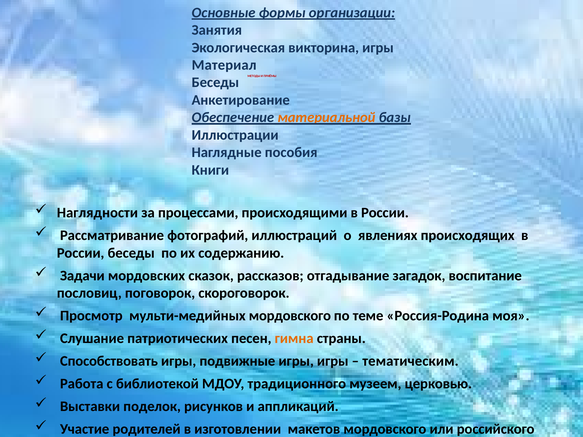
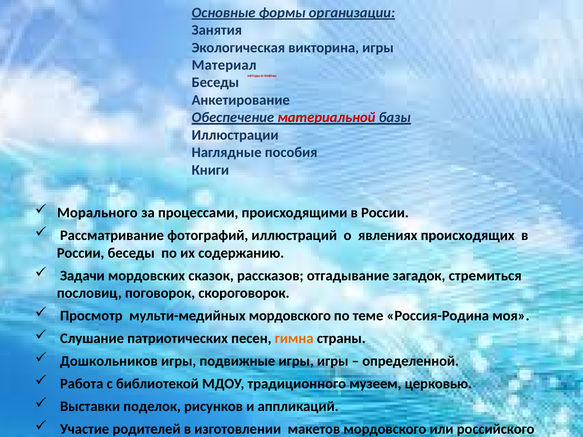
материальной colour: orange -> red (326, 118)
Наглядности: Наглядности -> Морального (97, 213)
воспитание: воспитание -> стремиться (485, 276)
Способствовать: Способствовать -> Дошкольников (109, 361)
тематическим: тематическим -> определенной (411, 361)
